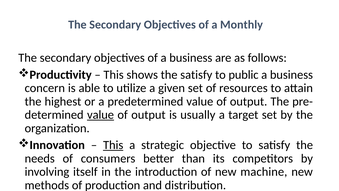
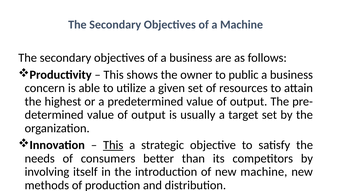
a Monthly: Monthly -> Machine (242, 25)
the satisfy: satisfy -> owner (196, 75)
value underline: present -> none (101, 115)
